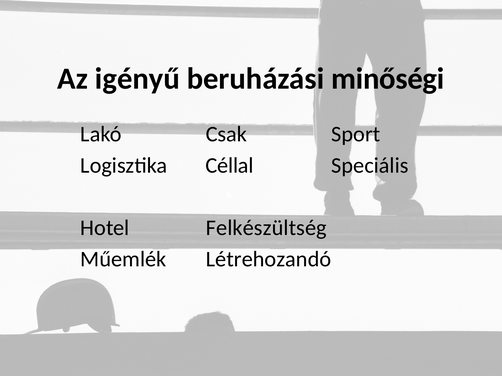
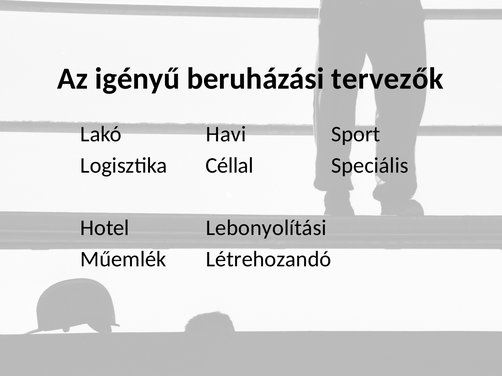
minőségi: minőségi -> tervezők (387, 79)
Csak: Csak -> Havi (226, 134)
Felkészültség: Felkészültség -> Lebonyolítási (266, 228)
